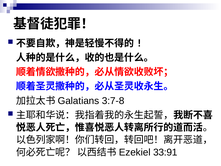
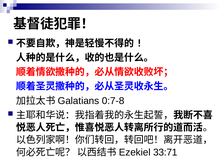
3:7-8: 3:7-8 -> 0:7-8 (113, 101)
33:91: 33:91 -> 33:71 (165, 152)
